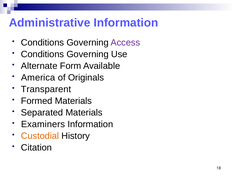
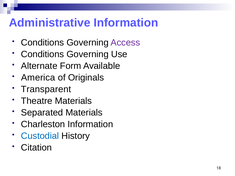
Formed: Formed -> Theatre (37, 101)
Examiners: Examiners -> Charleston (43, 124)
Custodial colour: orange -> blue (40, 136)
